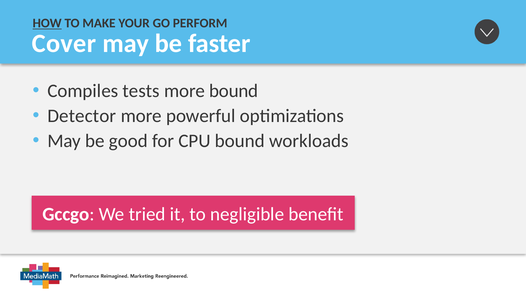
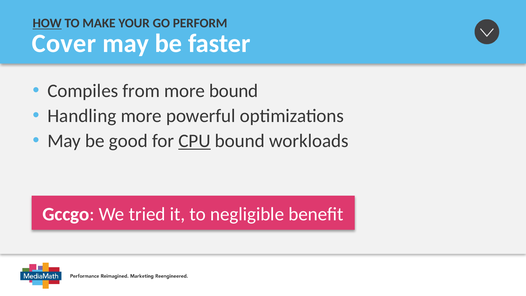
tests: tests -> from (141, 91)
Detector: Detector -> Handling (82, 116)
CPU underline: none -> present (194, 141)
